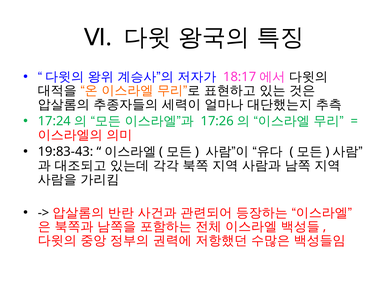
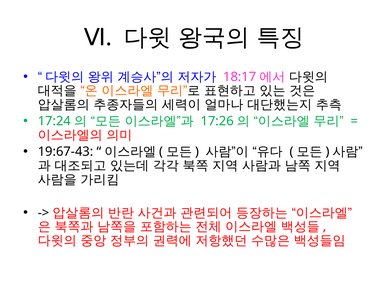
19:83-43: 19:83-43 -> 19:67-43 (66, 152)
